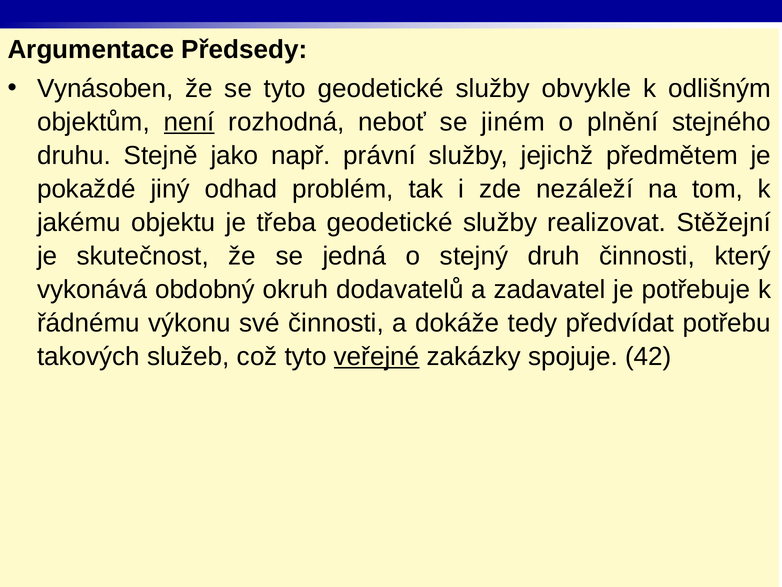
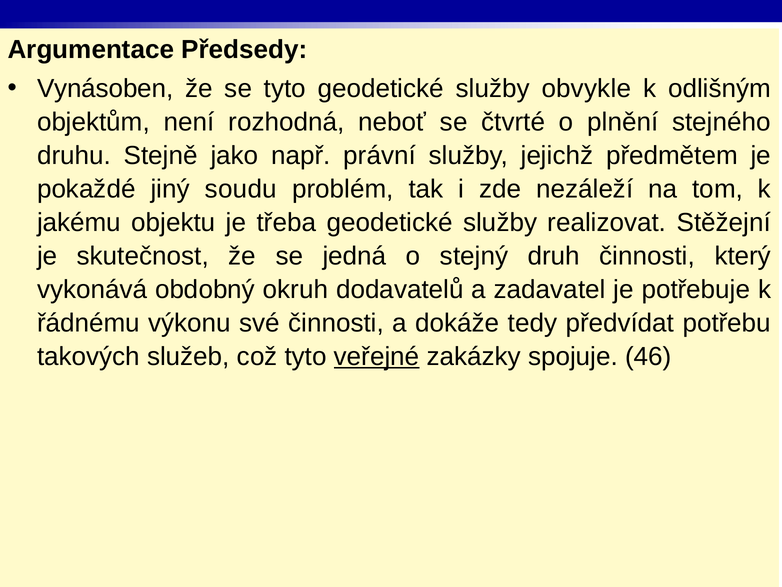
není underline: present -> none (189, 122)
jiném: jiném -> čtvrté (513, 122)
odhad: odhad -> soudu (241, 189)
42: 42 -> 46 (648, 356)
